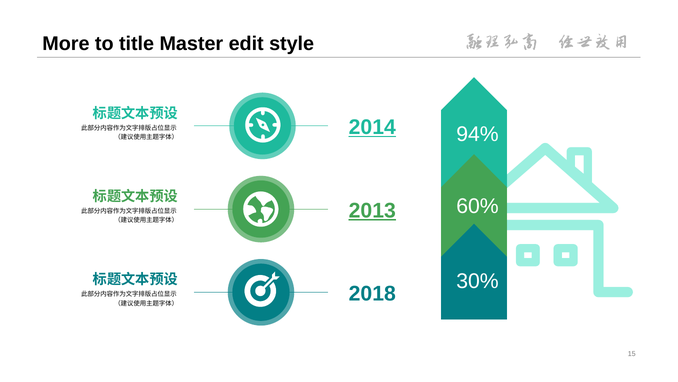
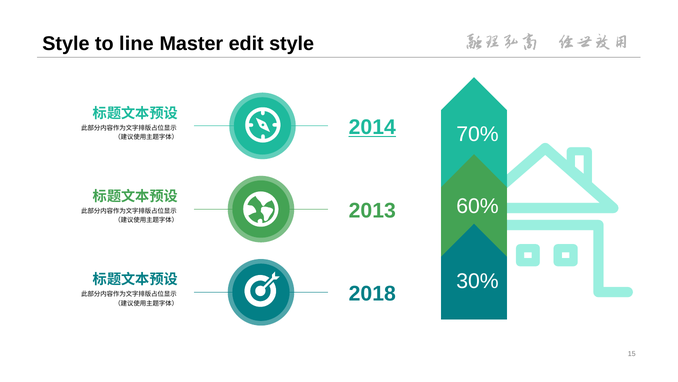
More: More -> Style (66, 44)
title: title -> line (136, 44)
94%: 94% -> 70% (477, 134)
2013 underline: present -> none (372, 210)
